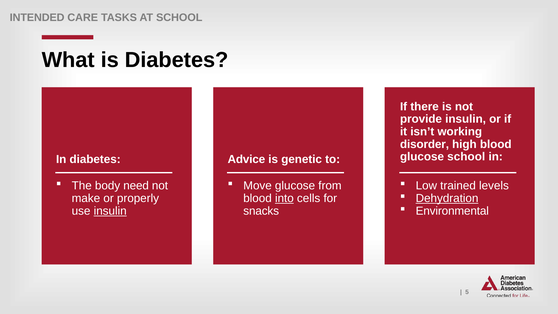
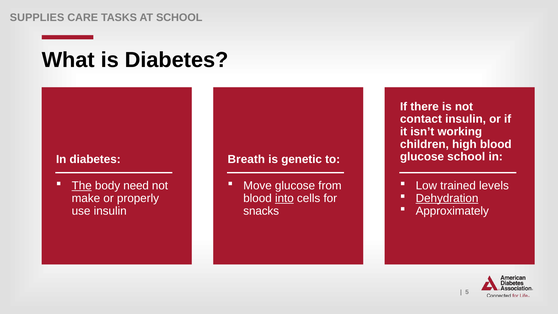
INTENDED: INTENDED -> SUPPLIES (37, 18)
provide: provide -> contact (421, 119)
disorder: disorder -> children (424, 144)
Advice: Advice -> Breath (246, 159)
The underline: none -> present (82, 186)
Environmental: Environmental -> Approximately (452, 211)
insulin underline: present -> none (110, 211)
